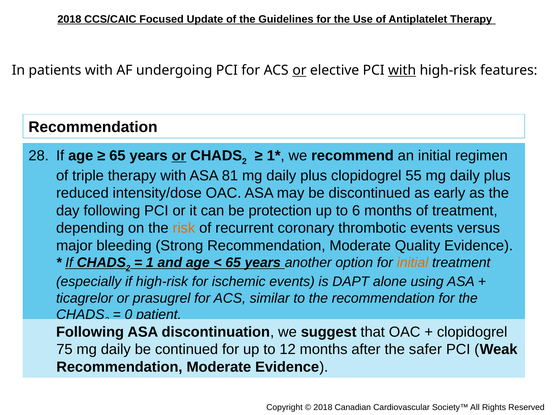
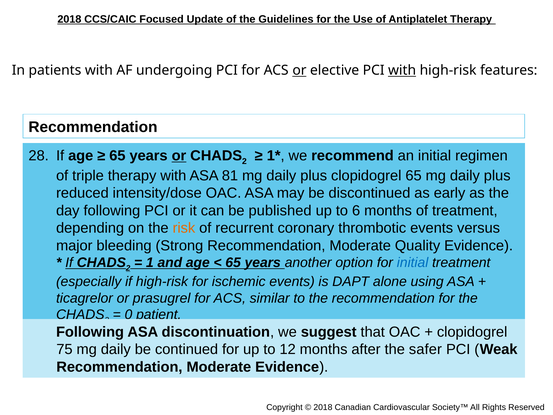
clopidogrel 55: 55 -> 65 (414, 175)
protection: protection -> published (280, 210)
initial colour: orange -> blue (413, 262)
